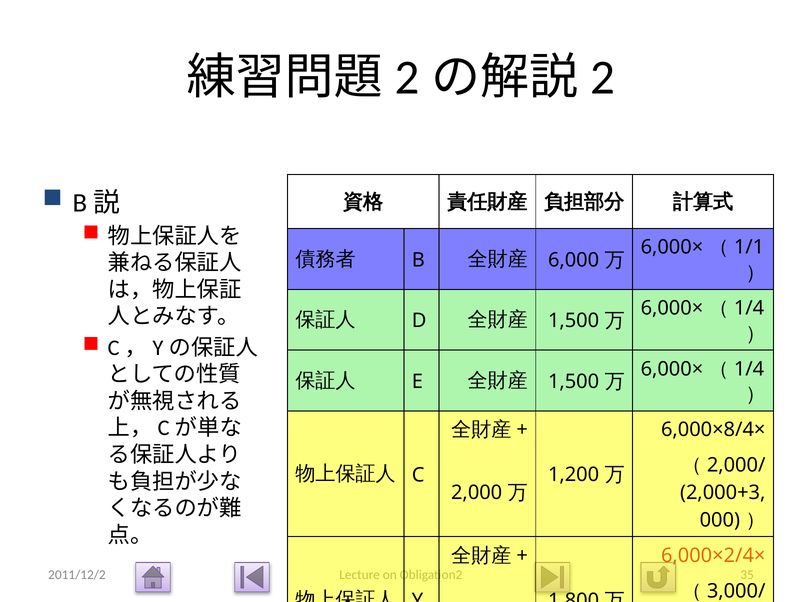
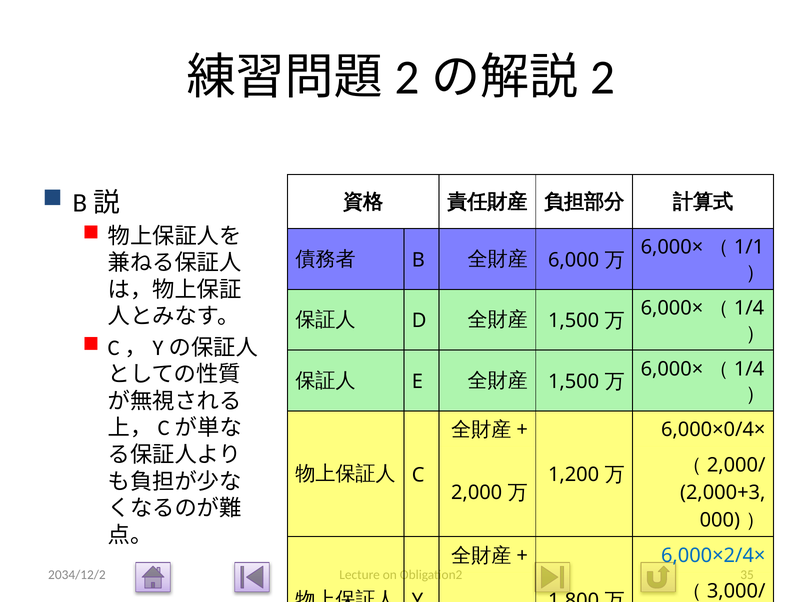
6,000×8/4×: 6,000×8/4× -> 6,000×0/4× (713, 429)
6,000×2/4× colour: orange -> blue (713, 555)
2011/12/2: 2011/12/2 -> 2034/12/2 (77, 574)
